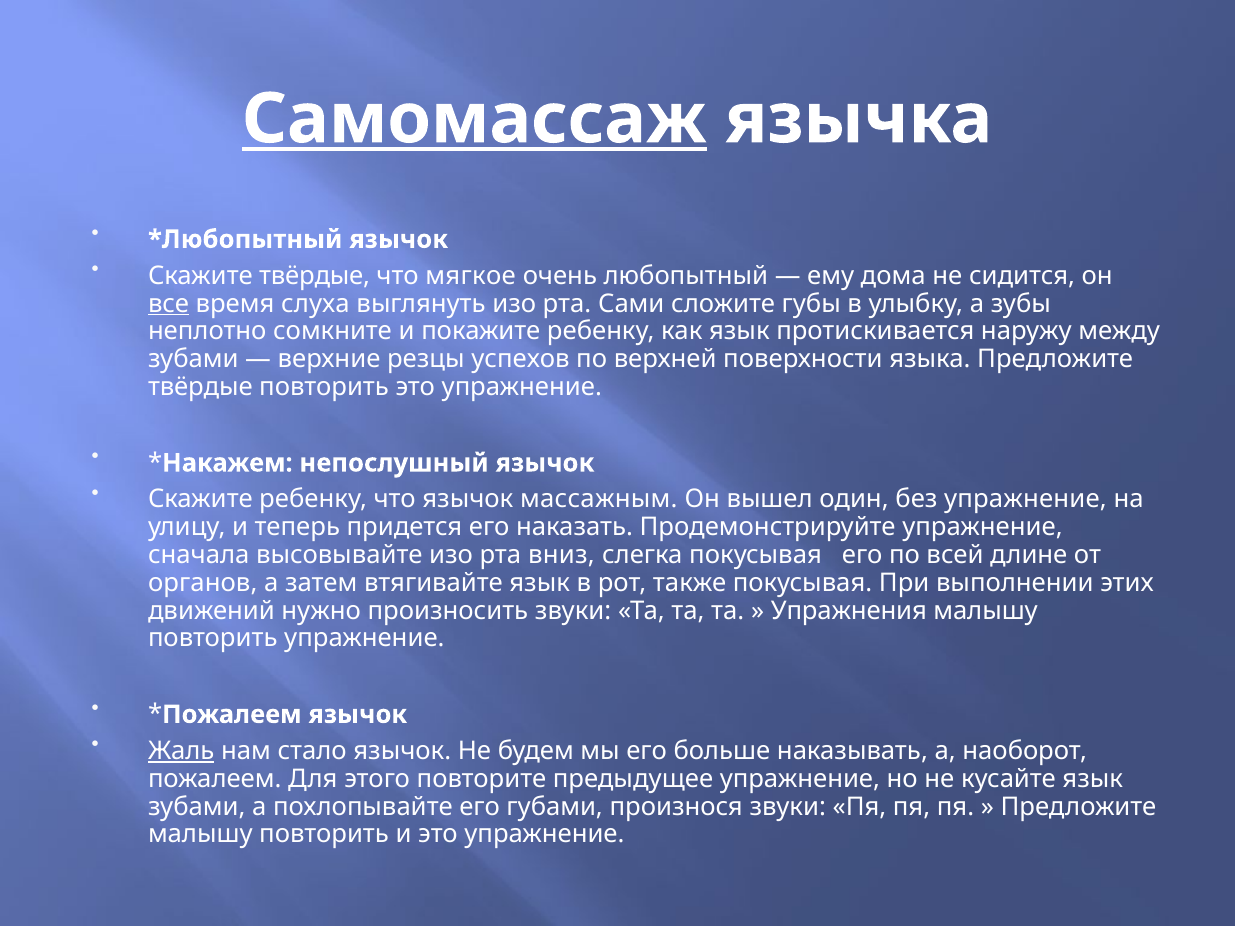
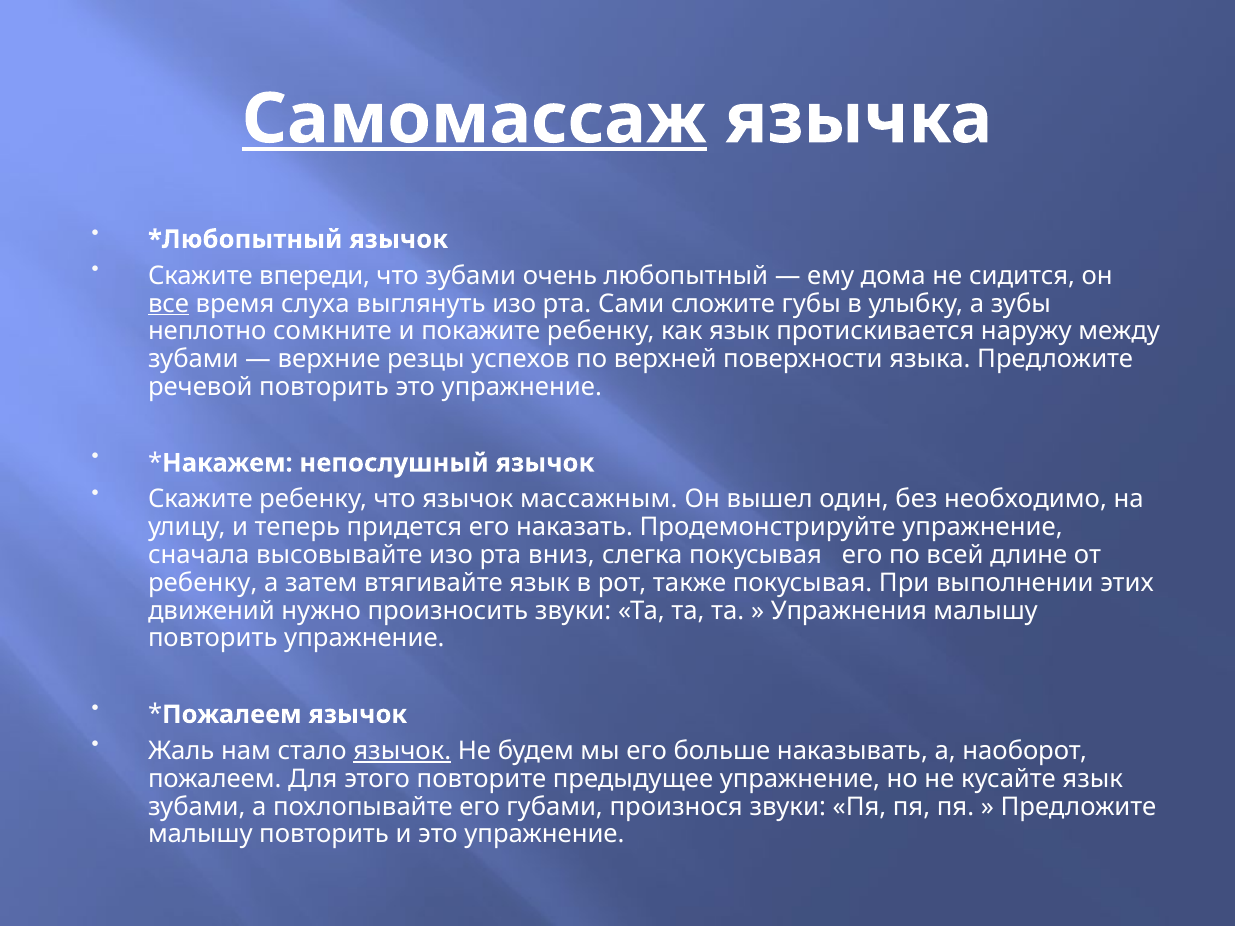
Скажите твёрдые: твёрдые -> впереди (315, 276)
что мягкое: мягкое -> зубами (471, 276)
твёрдые: твёрдые -> речевой (200, 387)
без упражнение: упражнение -> необходимо (1025, 500)
органов: органов -> ребенку (203, 583)
Жаль underline: present -> none (181, 751)
язычок underline: none -> present (402, 751)
